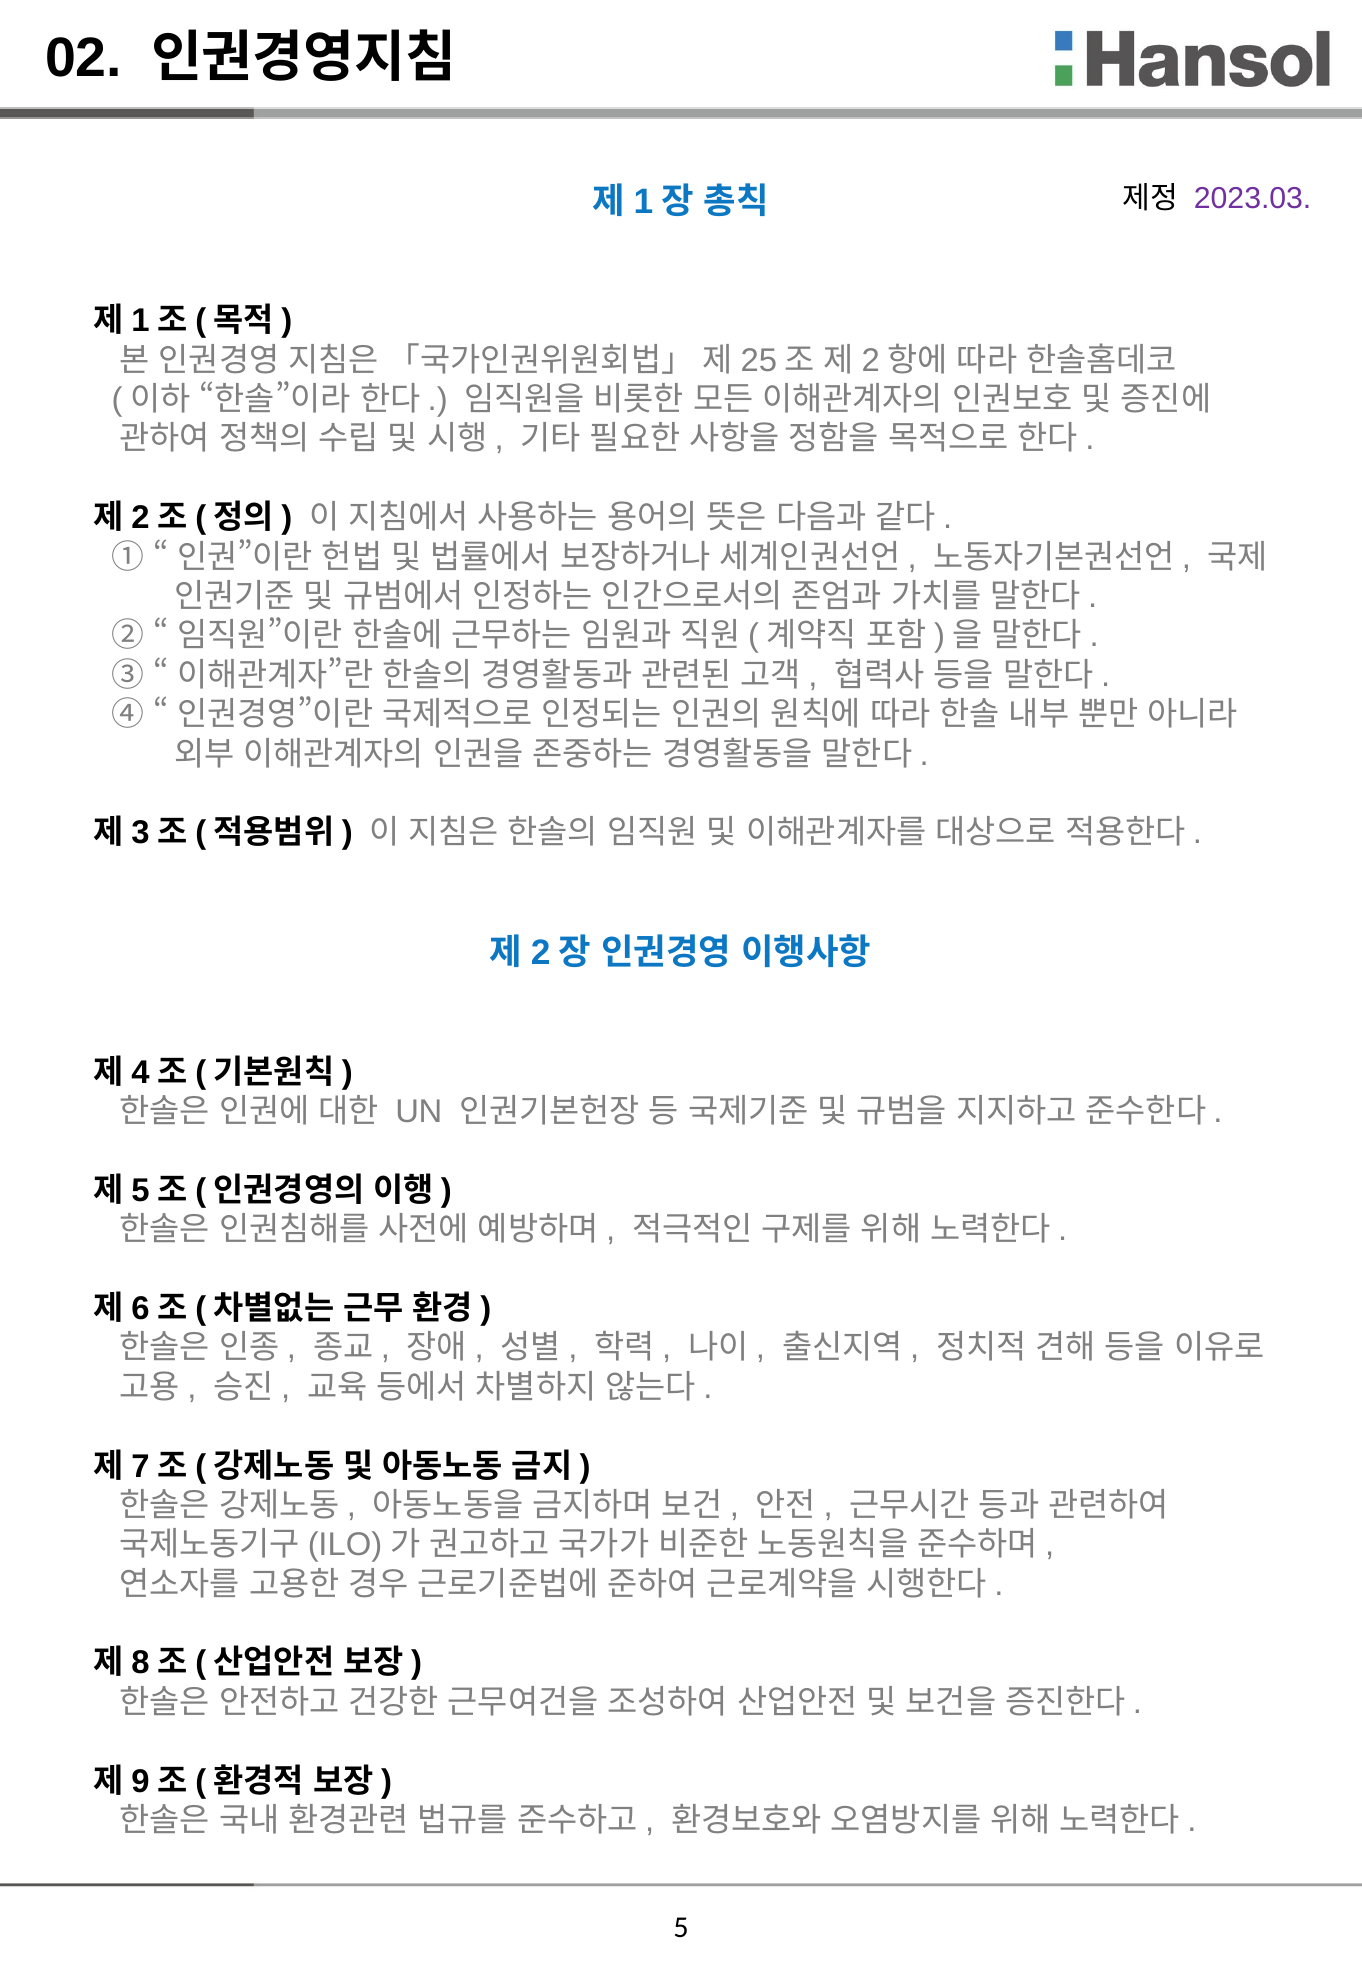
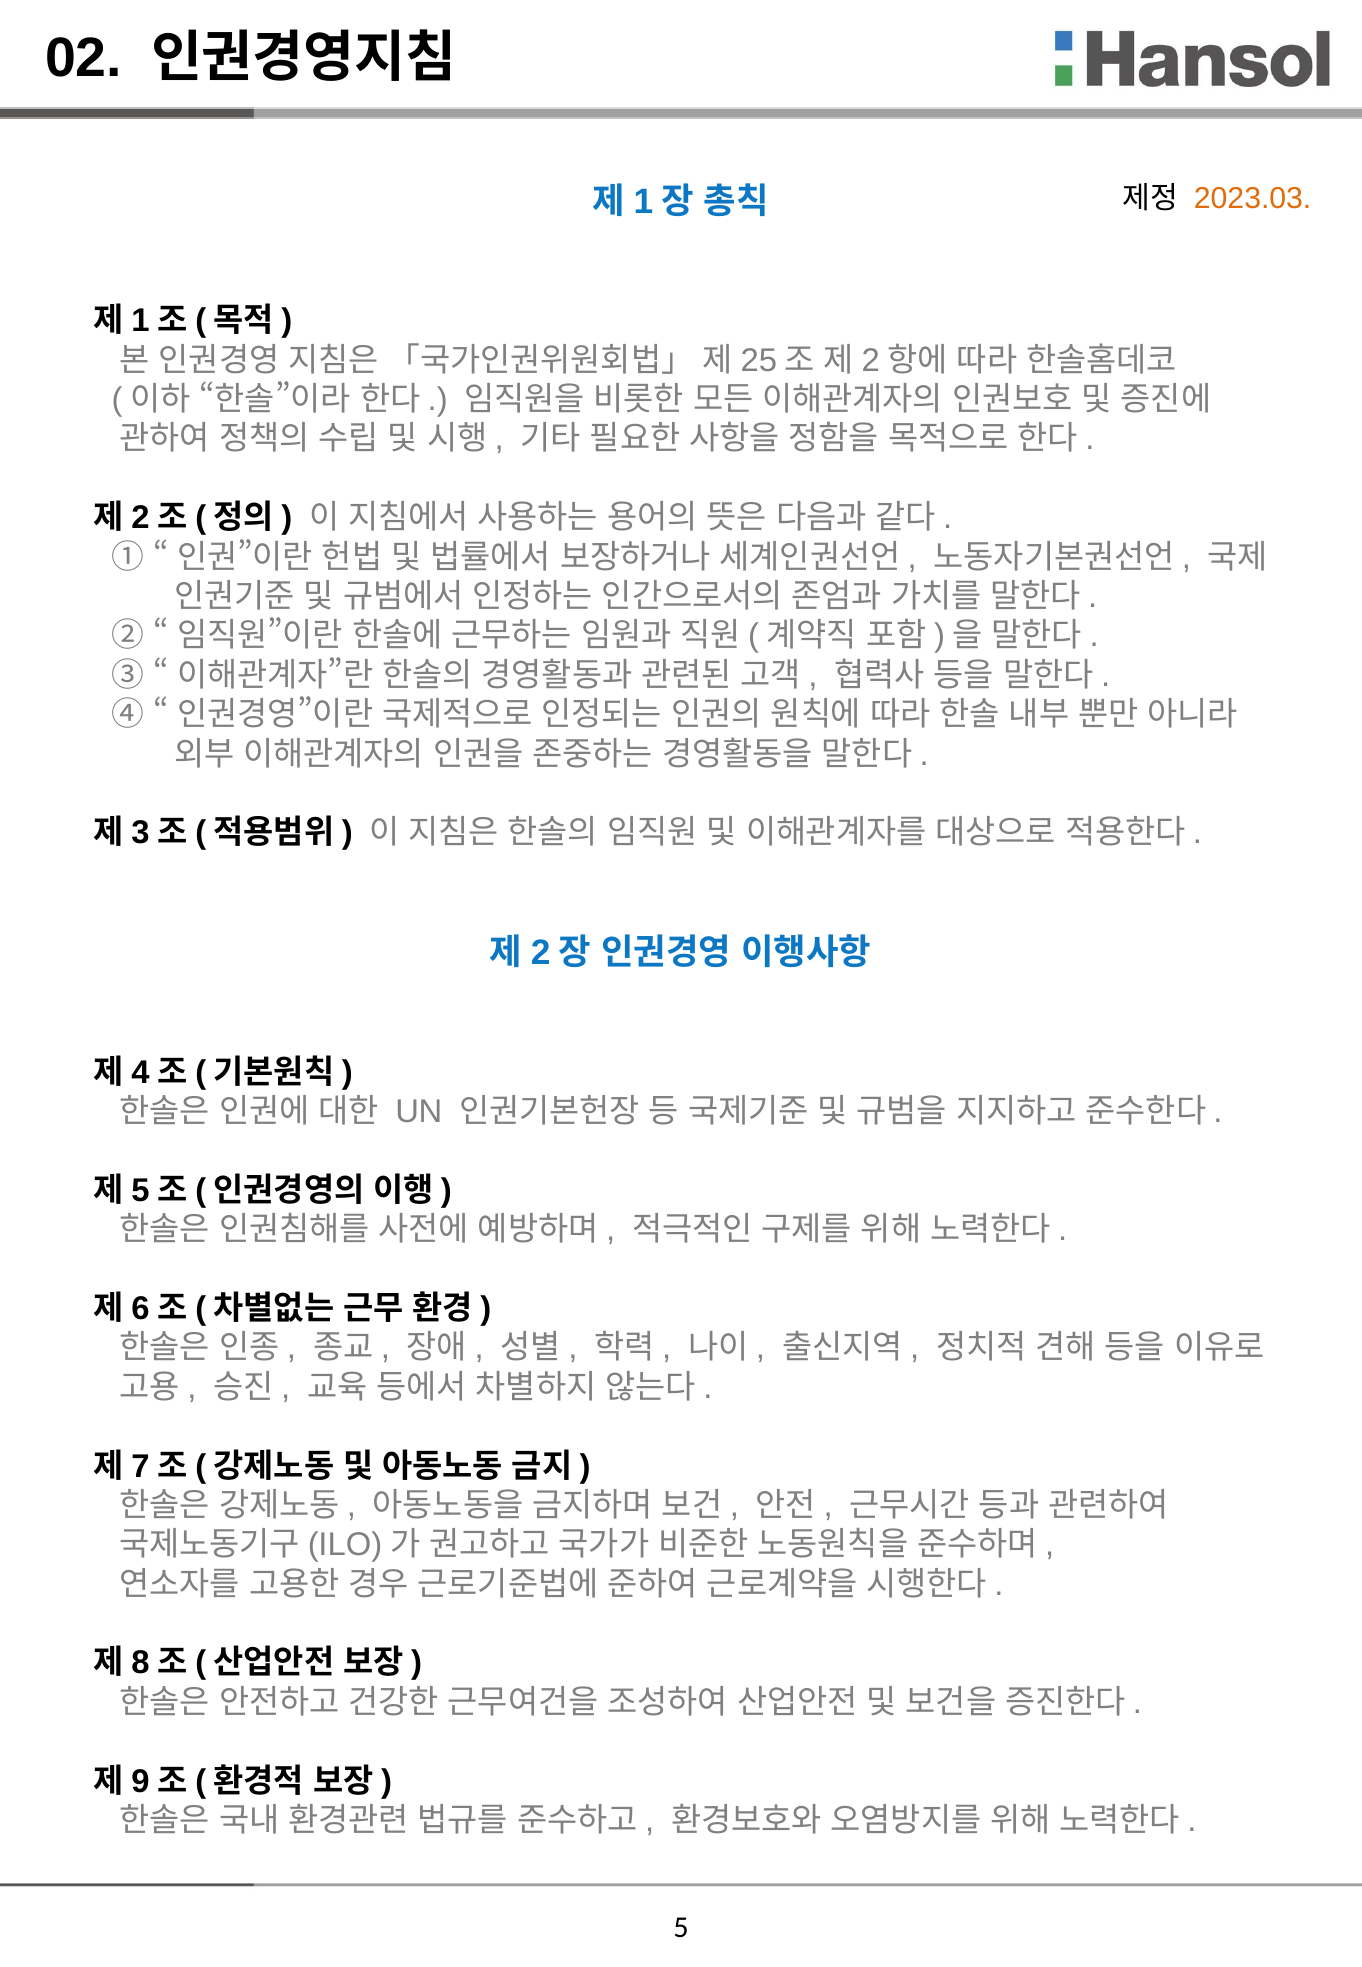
2023.03 colour: purple -> orange (1253, 198)
